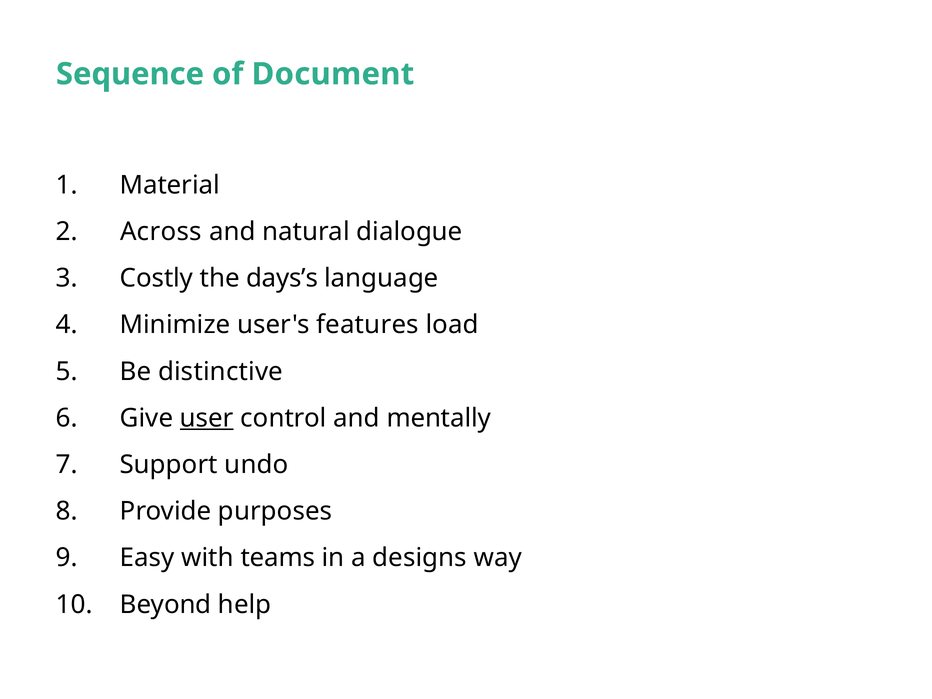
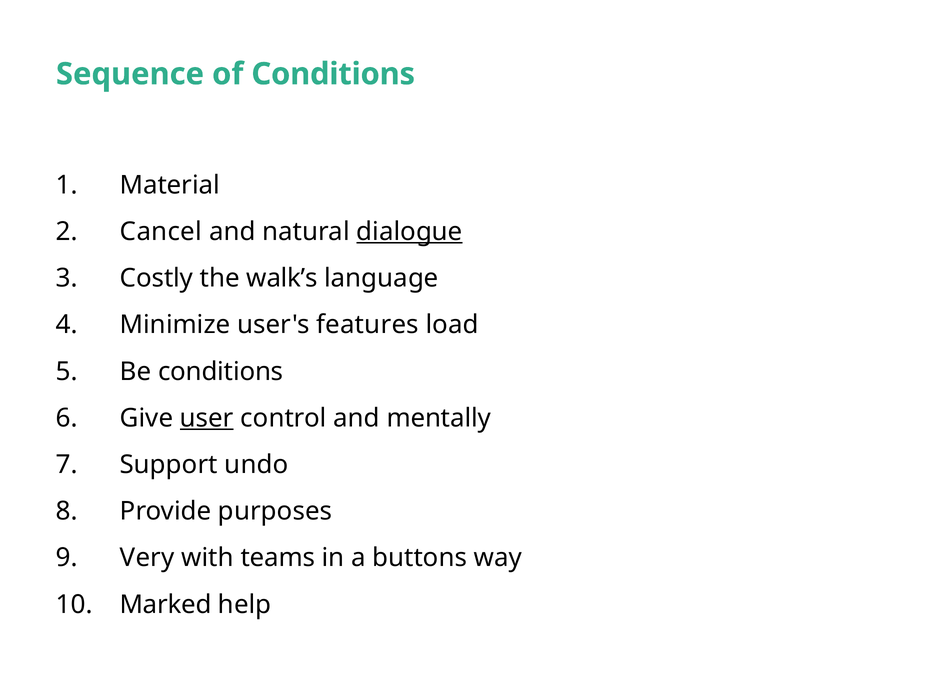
of Document: Document -> Conditions (333, 74)
Across: Across -> Cancel (161, 232)
dialogue underline: none -> present (409, 232)
days’s: days’s -> walk’s (282, 278)
Be distinctive: distinctive -> conditions (221, 372)
Easy: Easy -> Very (147, 558)
designs: designs -> buttons (420, 558)
Beyond: Beyond -> Marked (166, 605)
